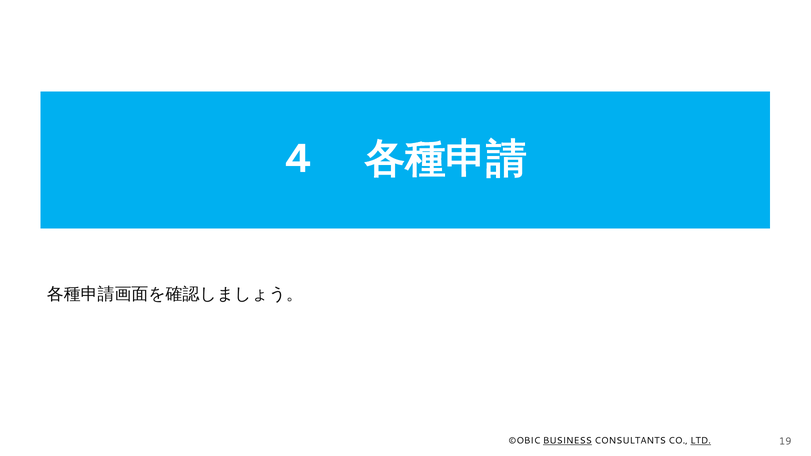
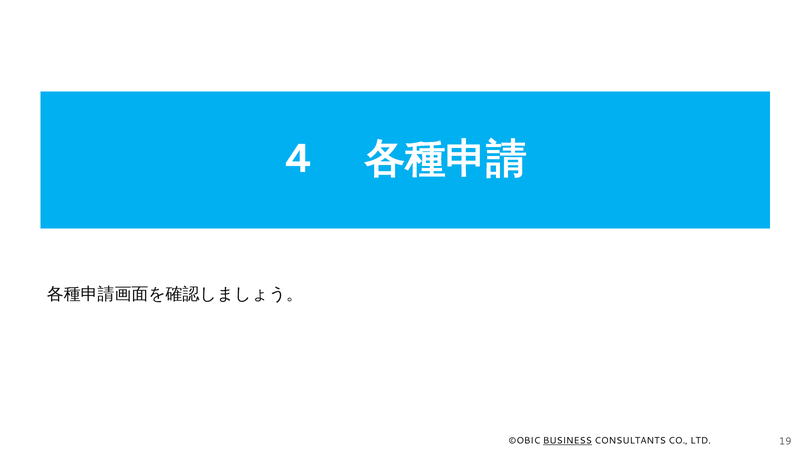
LTD underline: present -> none (701, 441)
